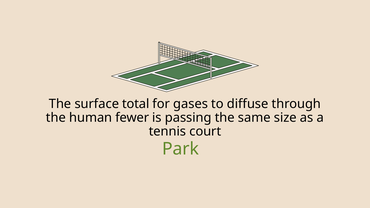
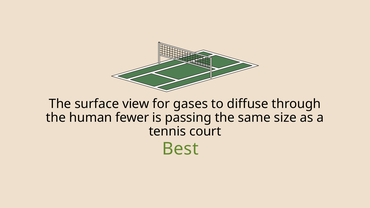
total: total -> view (136, 104)
Park: Park -> Best (180, 149)
